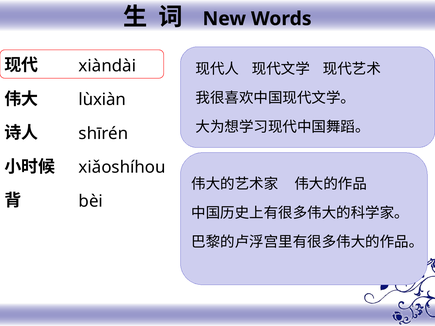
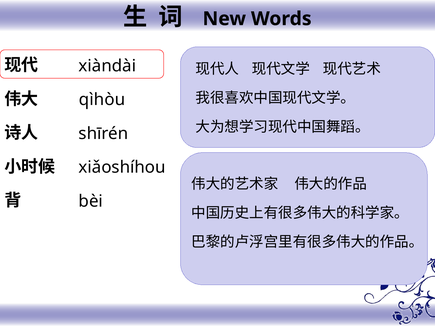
lùxiàn: lùxiàn -> qìhòu (102, 100)
